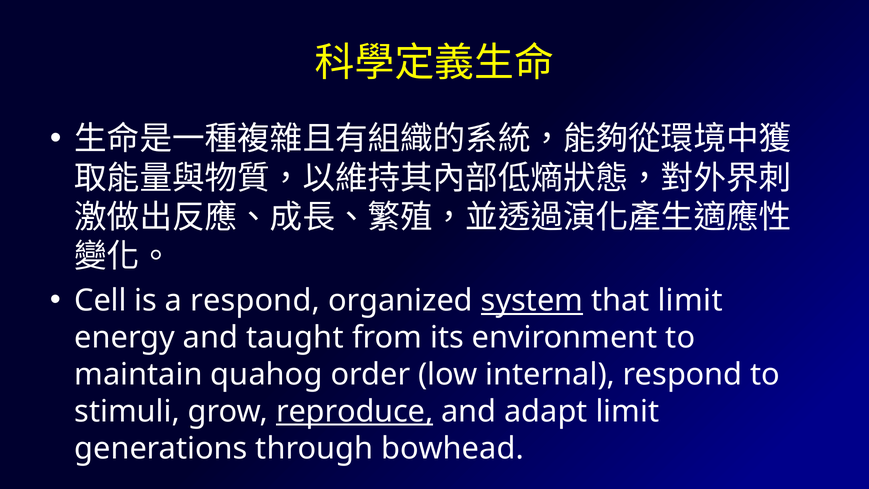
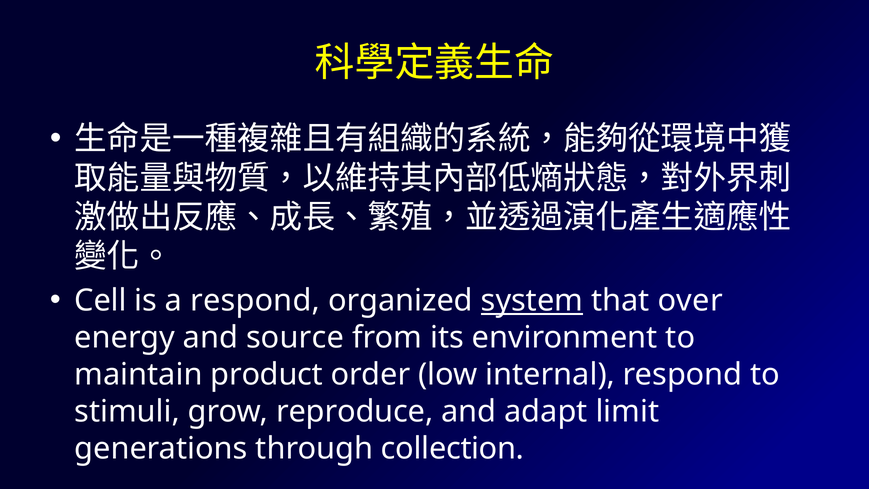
that limit: limit -> over (690, 301)
taught: taught -> source (295, 337)
quahog: quahog -> product (267, 374)
reproduce underline: present -> none (355, 411)
bowhead: bowhead -> collection (453, 448)
